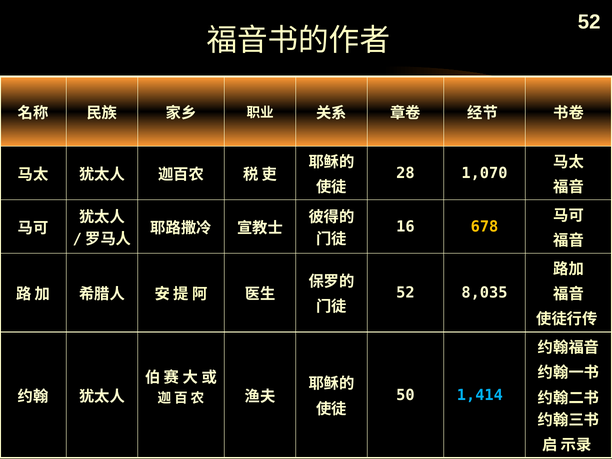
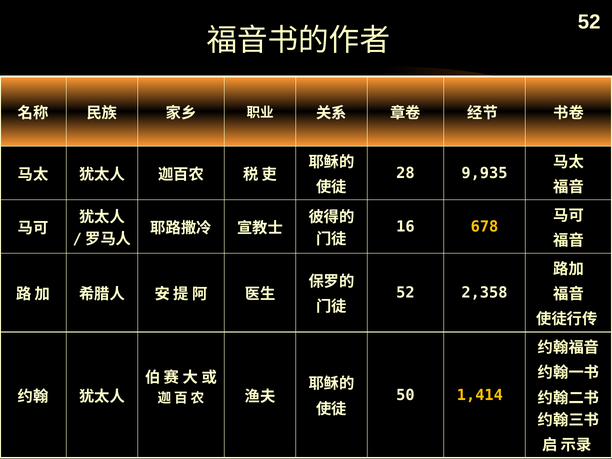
1,070: 1,070 -> 9,935 (484, 173)
8,035: 8,035 -> 2,358 (484, 293)
1,414 colour: light blue -> yellow (480, 395)
